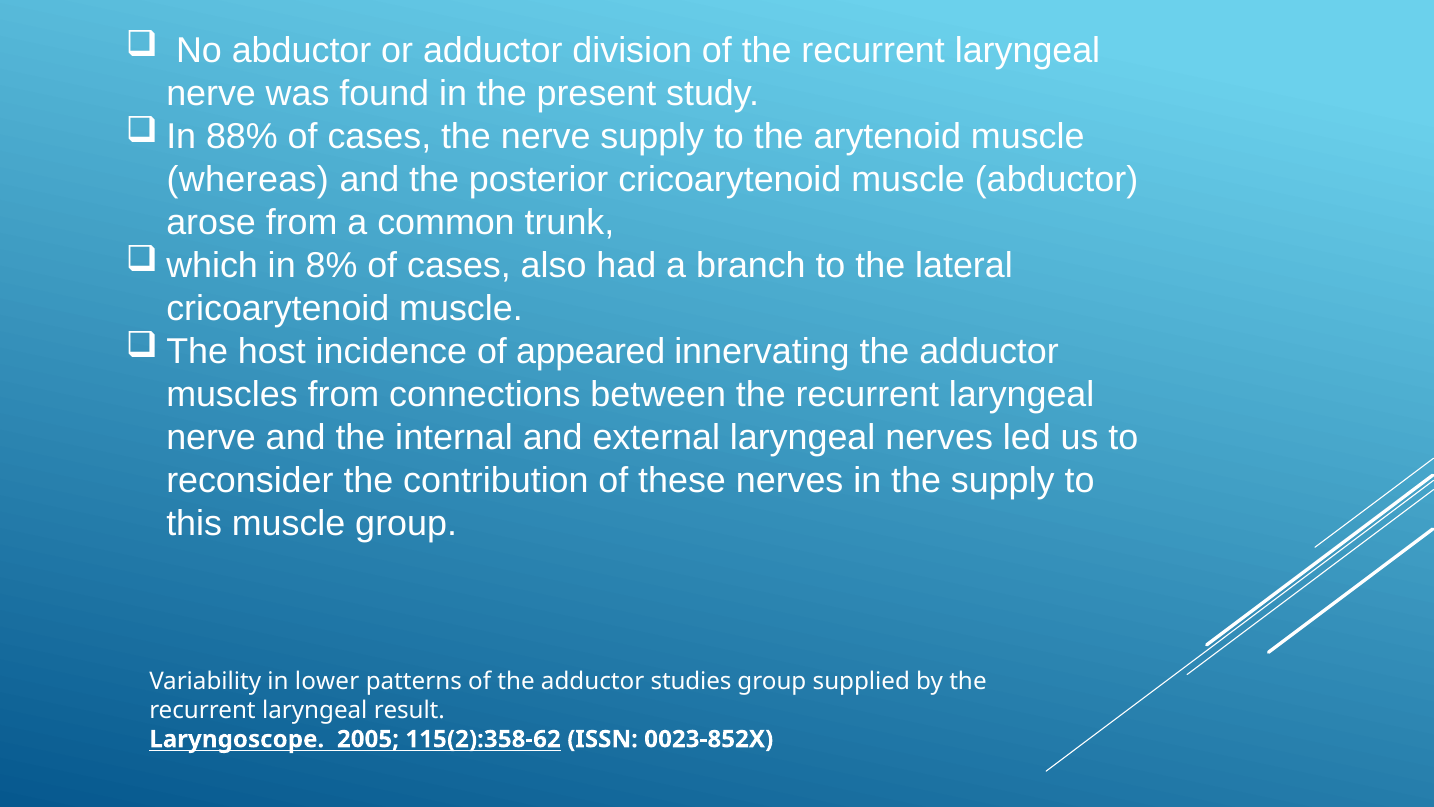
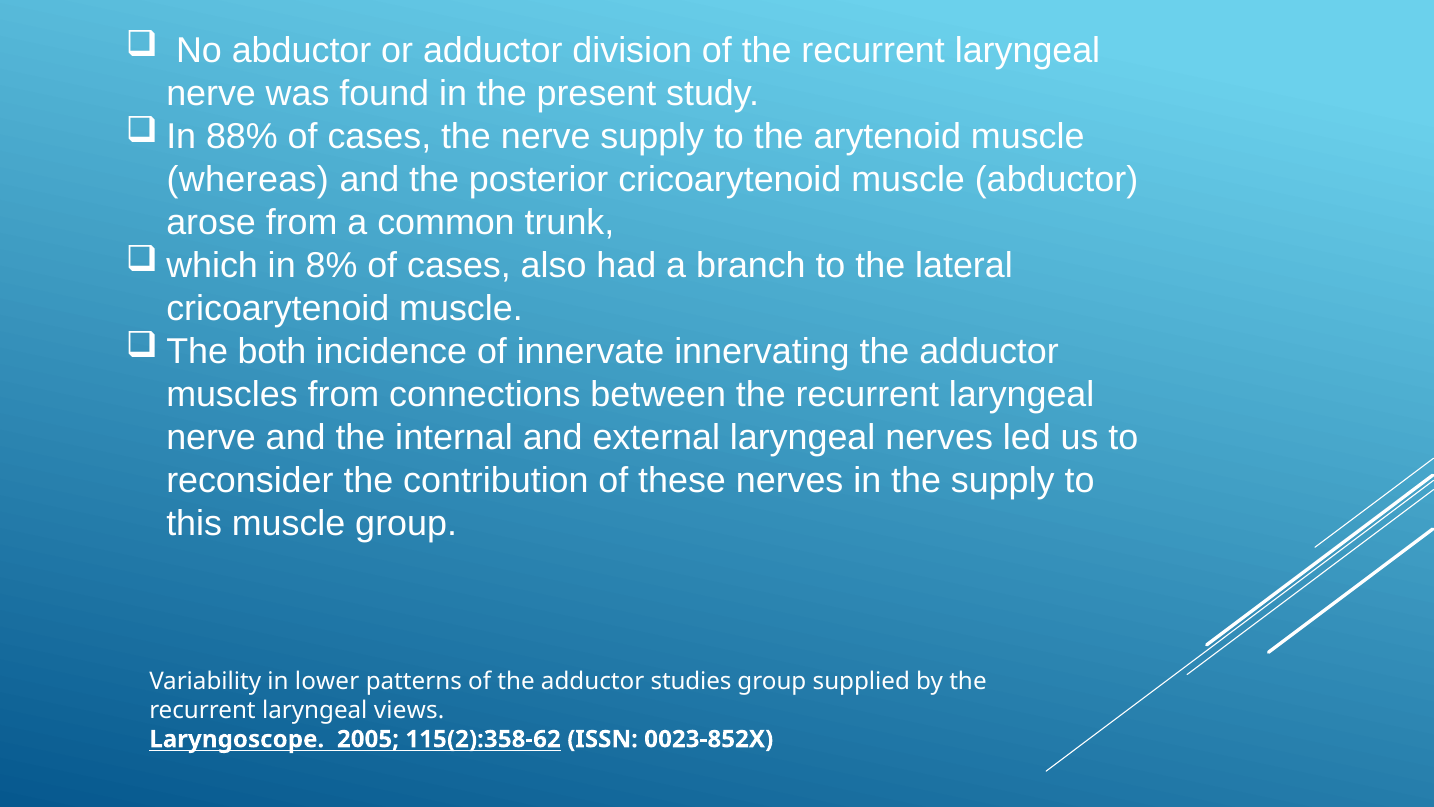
host: host -> both (272, 352)
appeared: appeared -> innervate (591, 352)
result: result -> views (409, 710)
